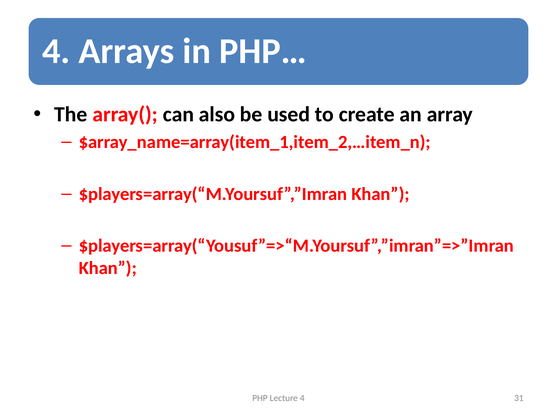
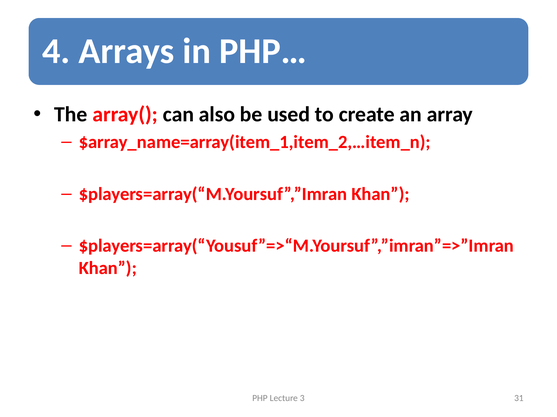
Lecture 4: 4 -> 3 (302, 399)
